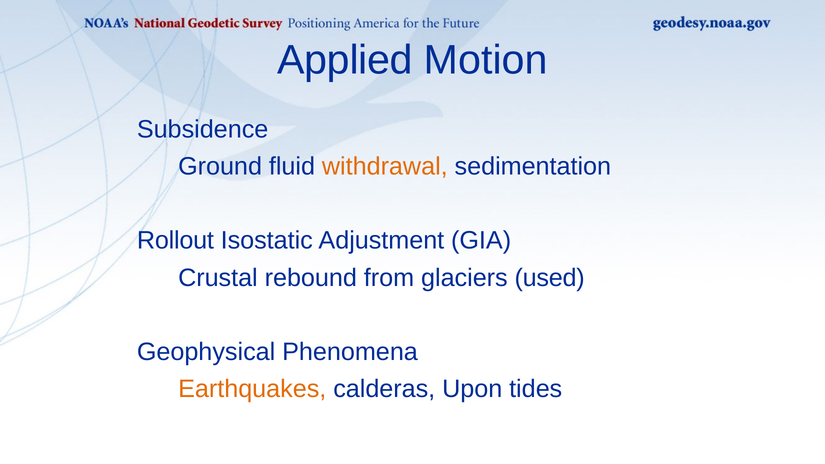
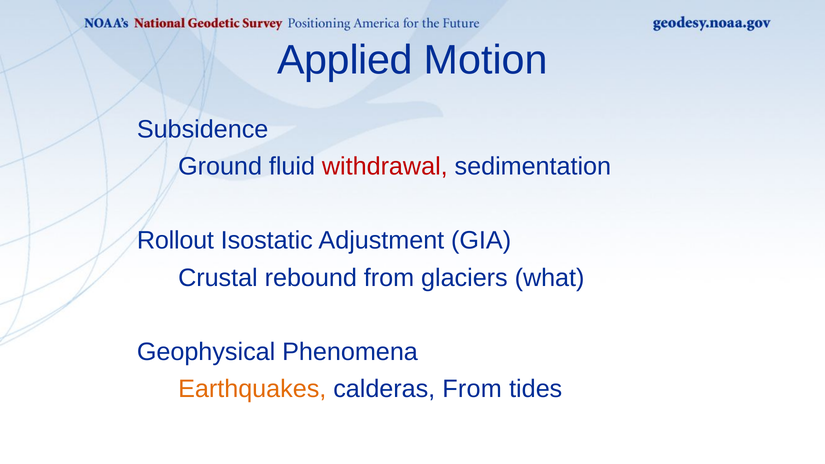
withdrawal colour: orange -> red (385, 166)
used: used -> what (550, 278)
calderas Upon: Upon -> From (472, 389)
